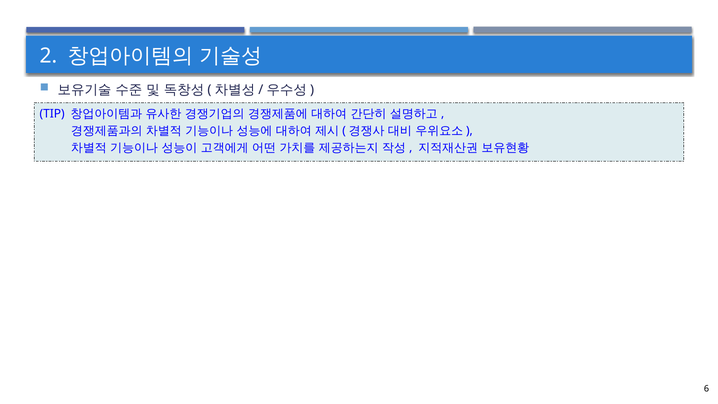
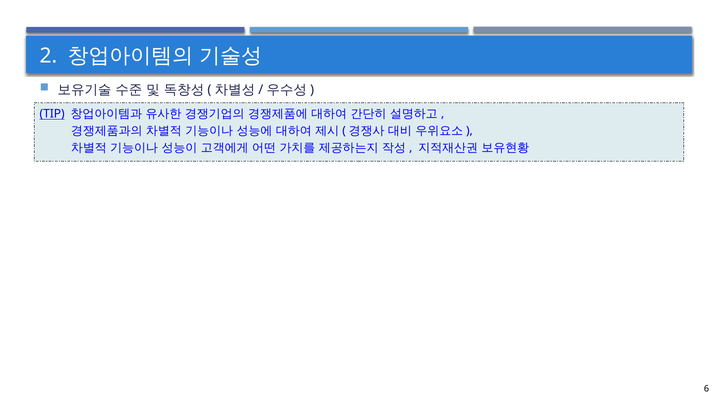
TIP underline: none -> present (52, 114)
